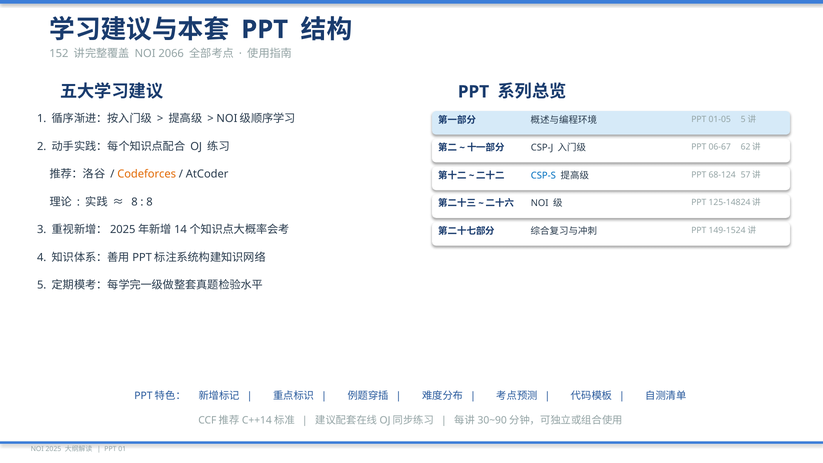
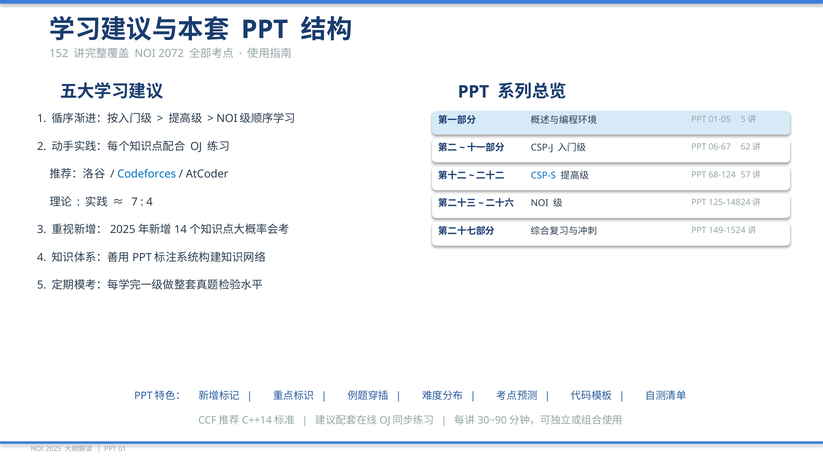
2066: 2066 -> 2072 (171, 54)
Codeforces colour: orange -> blue (147, 174)
8: 8 -> 7 (135, 202)
8: 8 -> 4 (150, 202)
